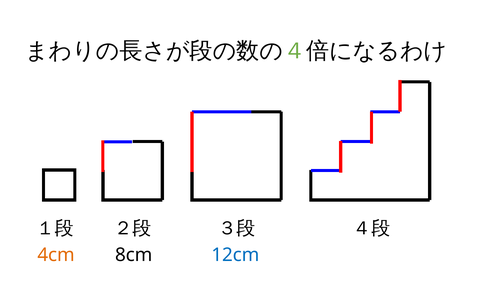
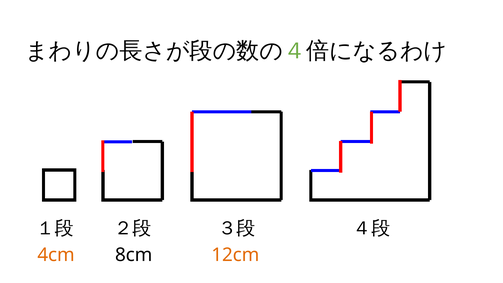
12cm colour: blue -> orange (235, 255)
